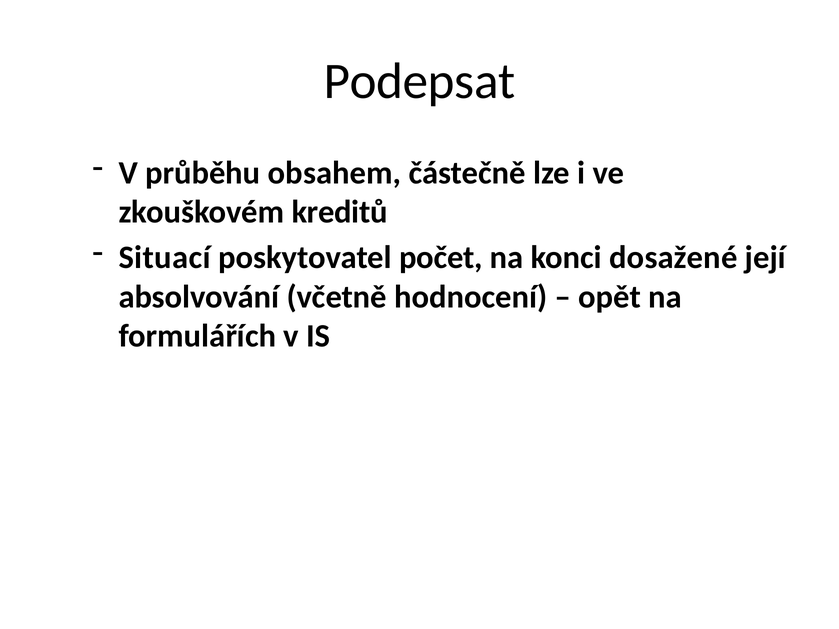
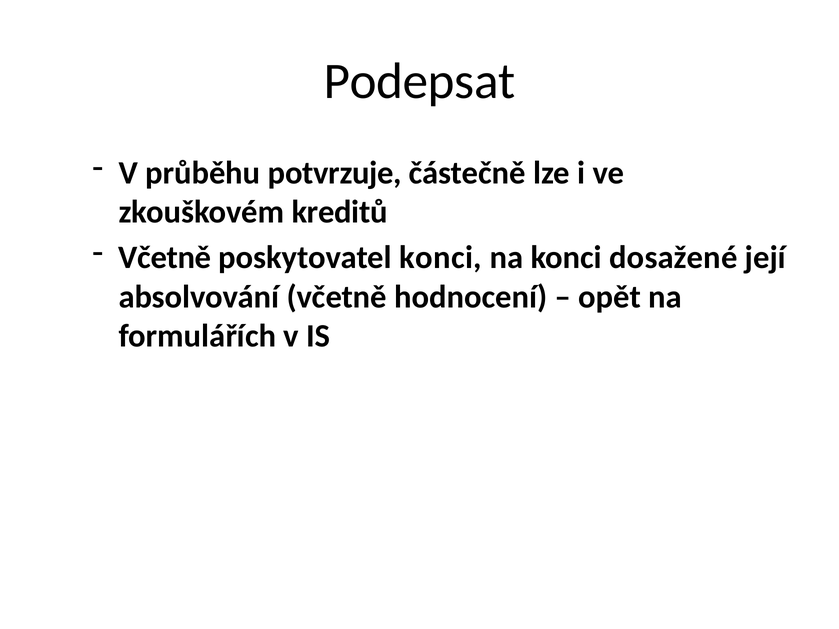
obsahem: obsahem -> potvrzuje (335, 173)
Situací: Situací -> Včetně (165, 258)
poskytovatel počet: počet -> konci (441, 258)
